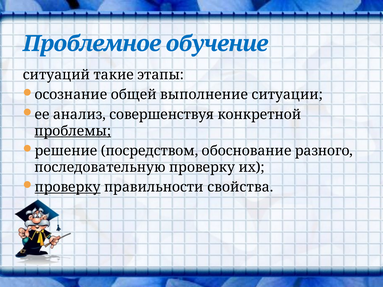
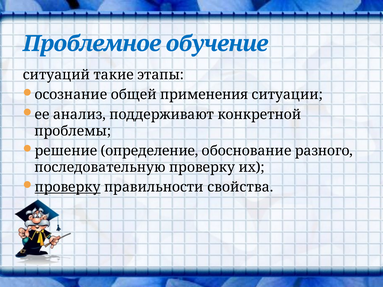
выполнение: выполнение -> применения (204, 95)
совершенствуя: совершенствуя -> поддерживают (162, 115)
проблемы underline: present -> none (73, 131)
посредством: посредством -> определение (150, 151)
